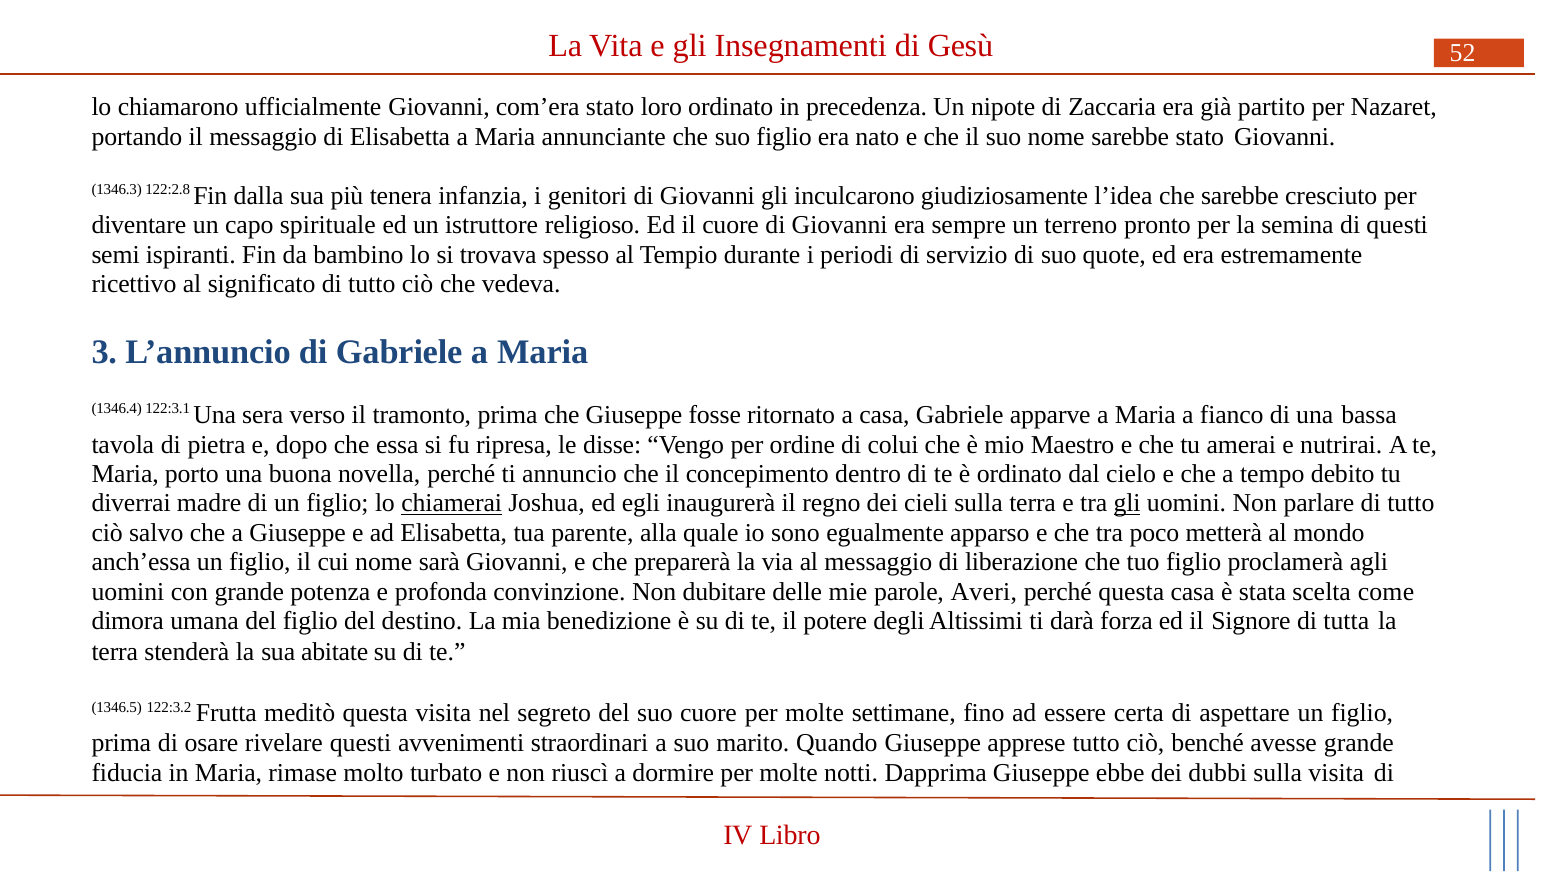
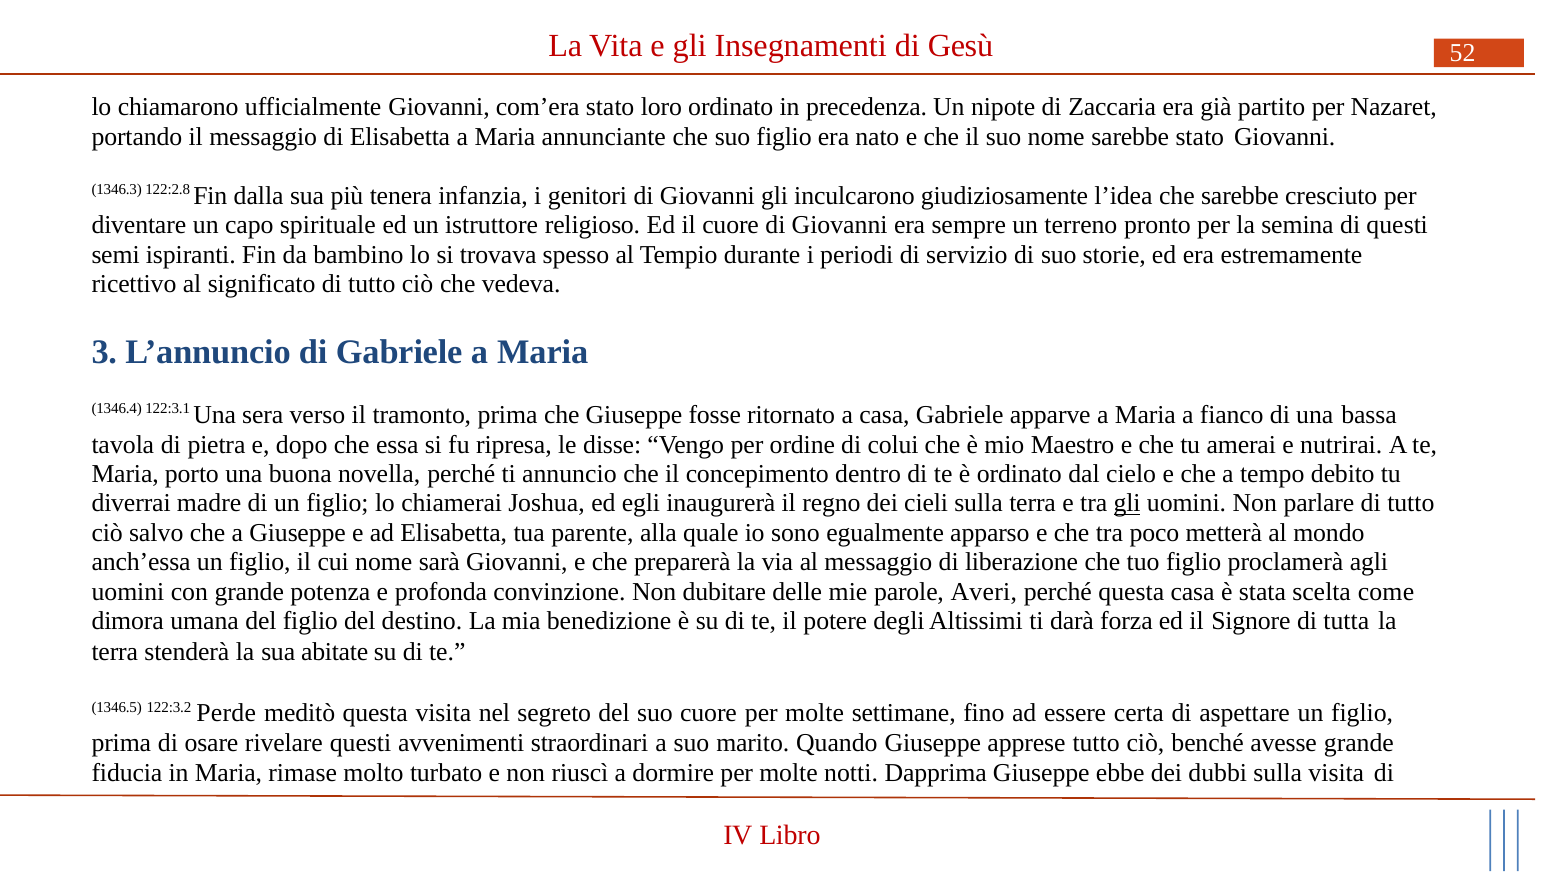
quote: quote -> storie (1114, 255)
chiamerai underline: present -> none (452, 503)
Frutta: Frutta -> Perde (226, 713)
